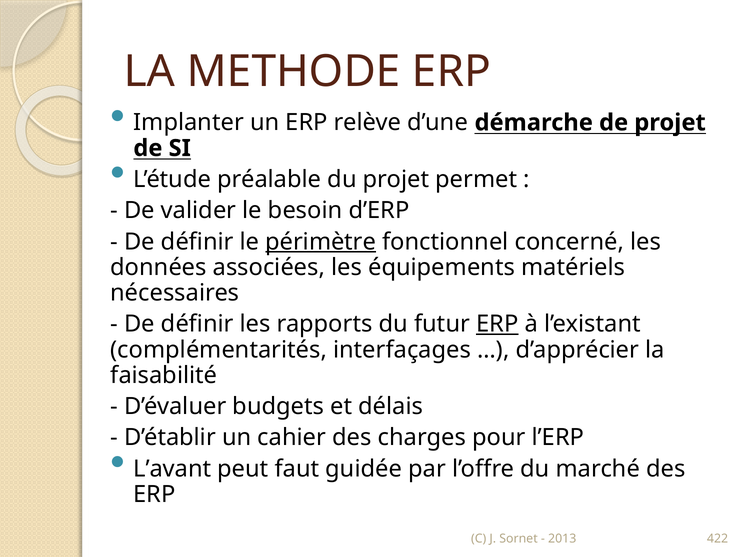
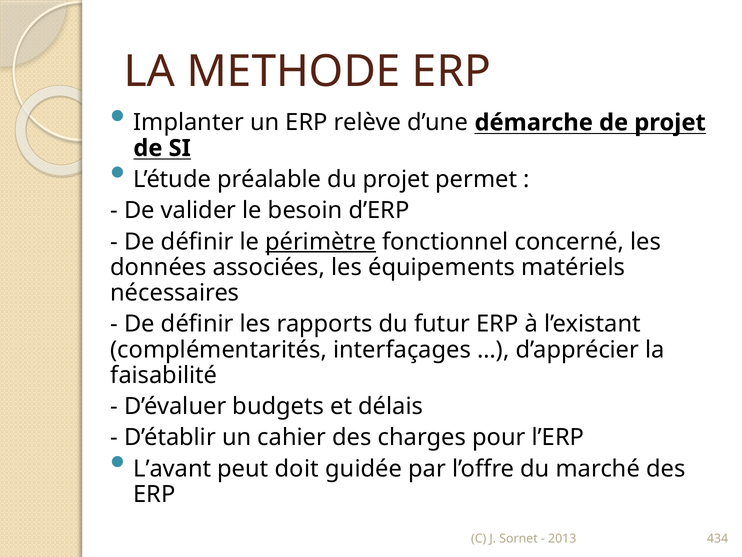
ERP underline: present -> none (497, 324)
faut: faut -> doit (297, 468)
422: 422 -> 434 (718, 538)
